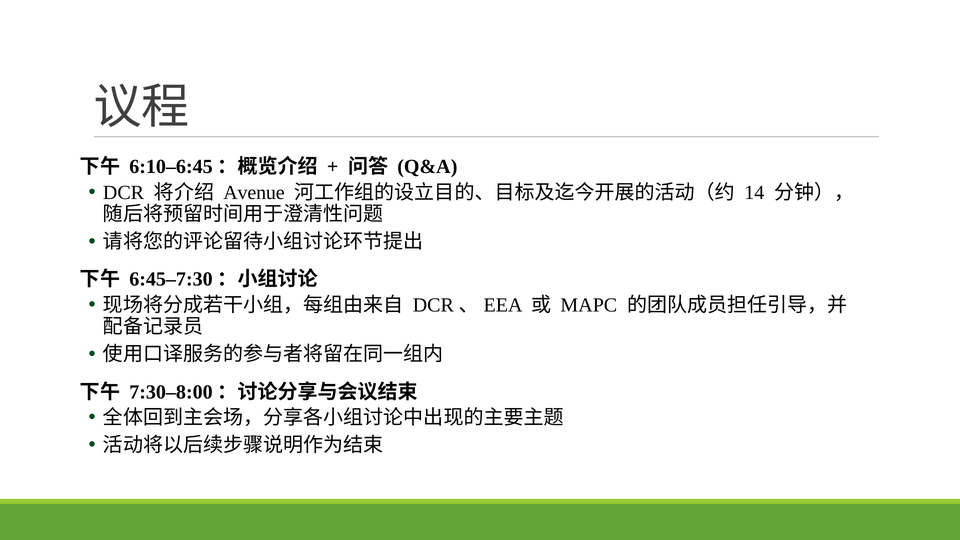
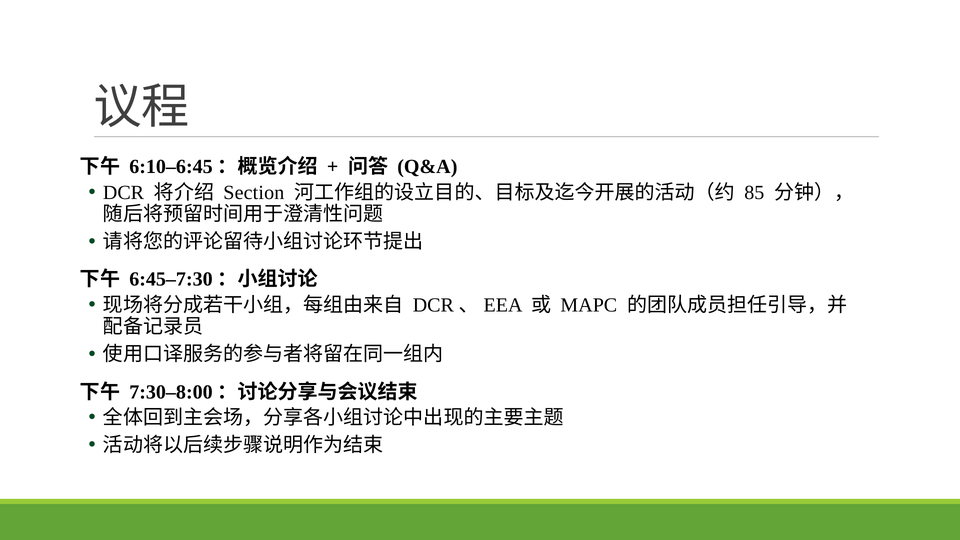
Avenue: Avenue -> Section (254, 192)
14: 14 -> 85 (754, 192)
